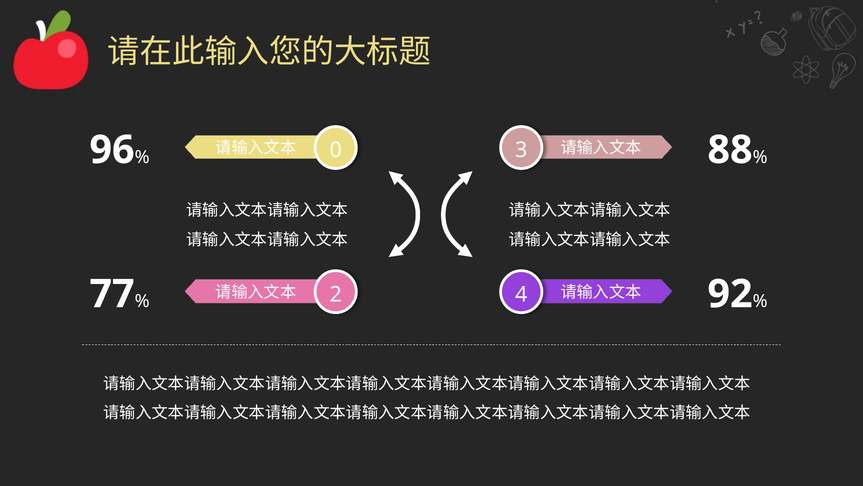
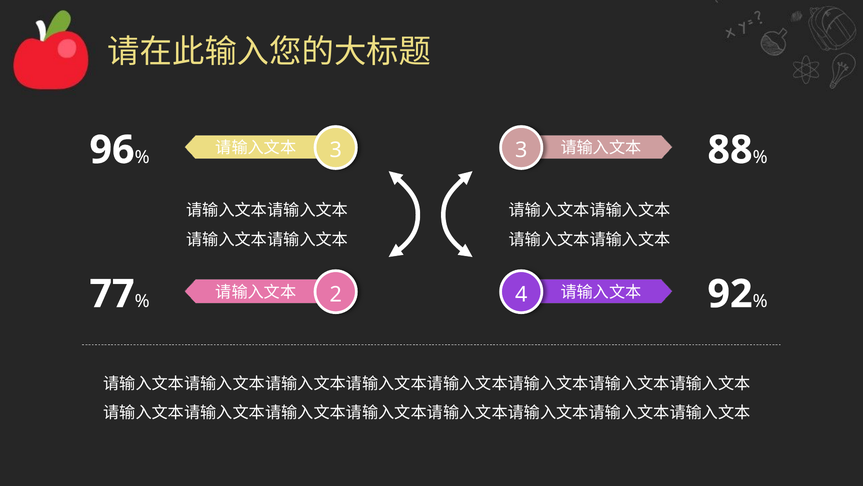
0: 0 -> 3 (336, 150)
